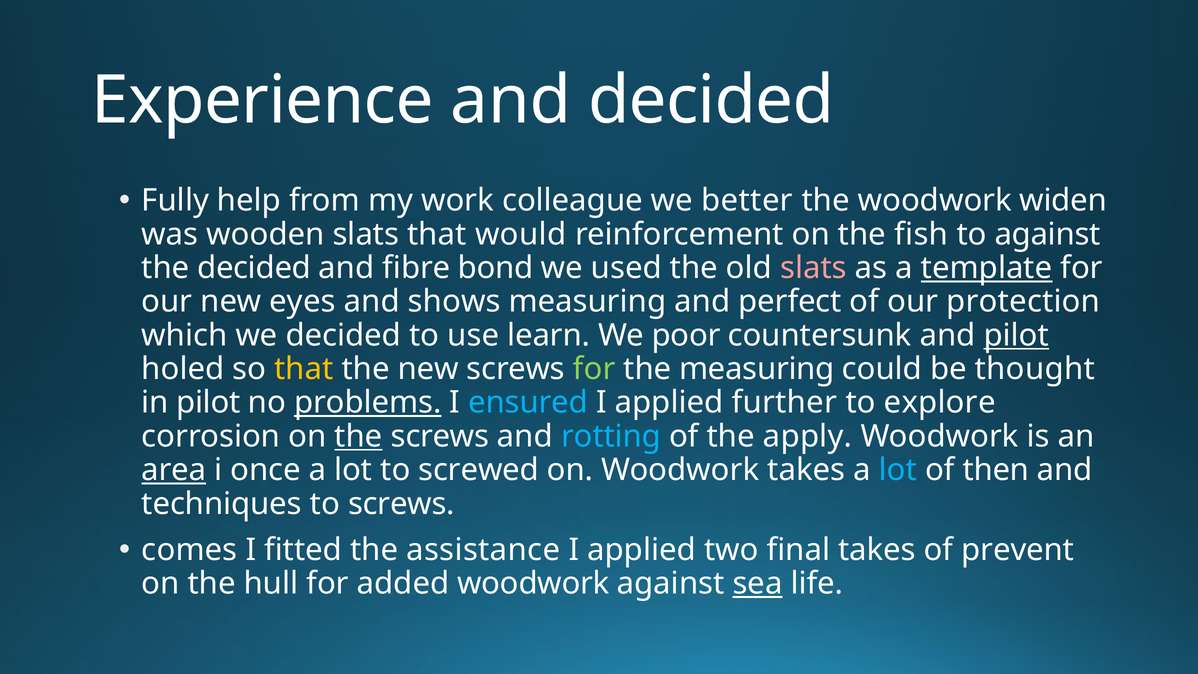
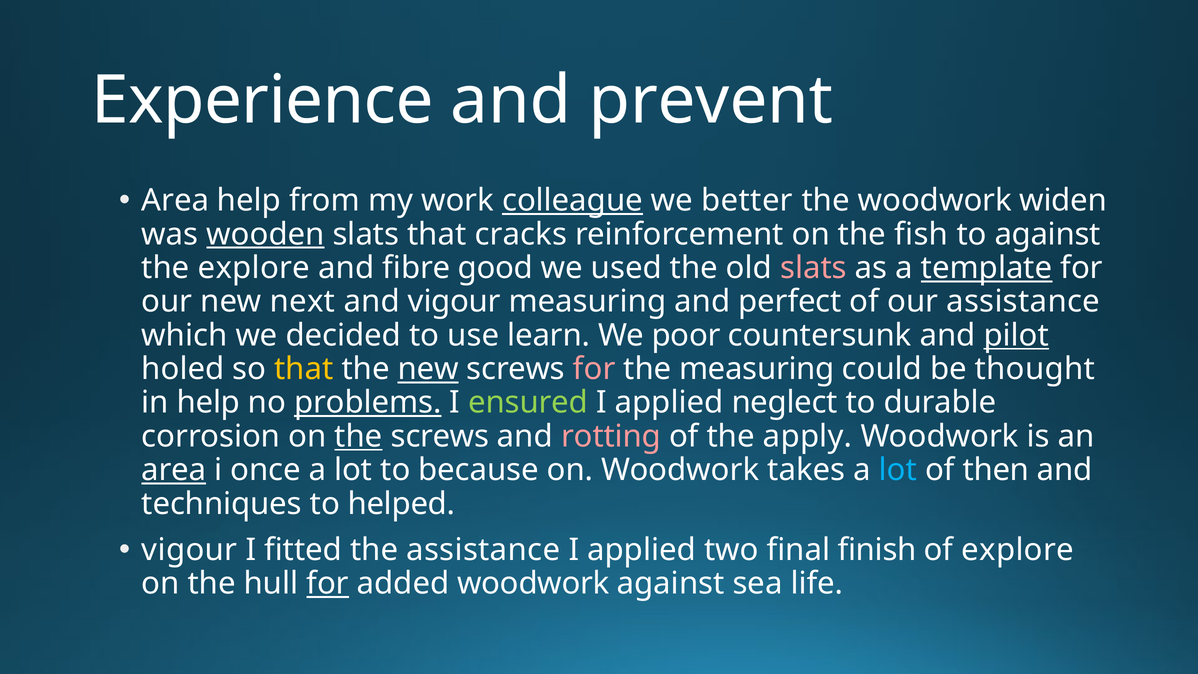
and decided: decided -> prevent (711, 101)
Fully: Fully -> Area (175, 201)
colleague underline: none -> present (572, 201)
wooden underline: none -> present (265, 234)
would: would -> cracks (521, 234)
the decided: decided -> explore (254, 268)
bond: bond -> good (496, 268)
eyes: eyes -> next (302, 302)
and shows: shows -> vigour (454, 302)
our protection: protection -> assistance (1023, 302)
new underline: none -> present (428, 369)
for colour: light green -> pink (594, 369)
in pilot: pilot -> help (208, 403)
ensured colour: light blue -> light green (528, 403)
further: further -> neglect (785, 403)
explore: explore -> durable (940, 403)
rotting colour: light blue -> pink (611, 436)
screwed: screwed -> because (479, 470)
to screws: screws -> helped (401, 504)
comes: comes -> vigour (189, 550)
final takes: takes -> finish (877, 550)
of prevent: prevent -> explore (1018, 550)
for underline: none -> present (328, 583)
sea underline: present -> none (758, 583)
